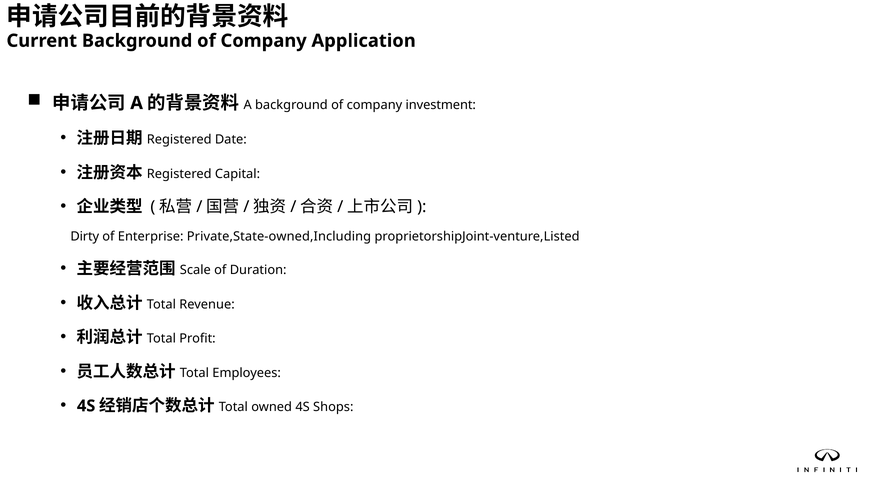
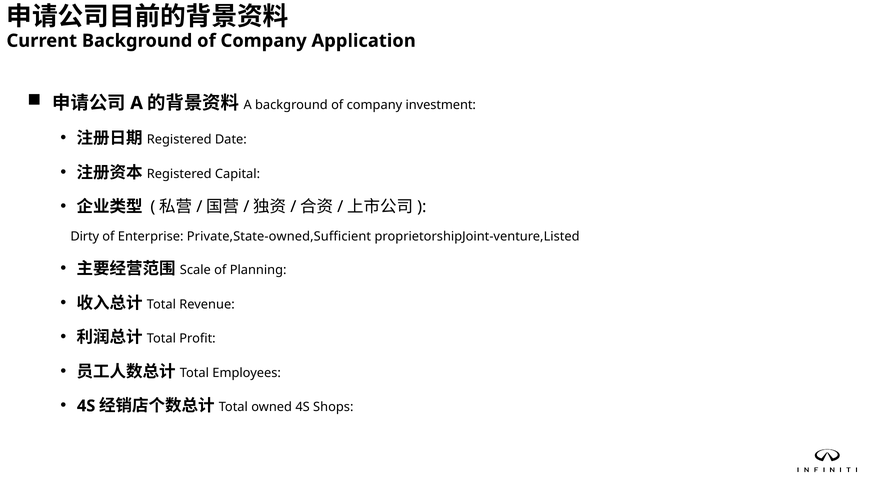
Private,State-owned,Including: Private,State-owned,Including -> Private,State-owned,Sufficient (279, 236)
Duration: Duration -> Planning (258, 270)
